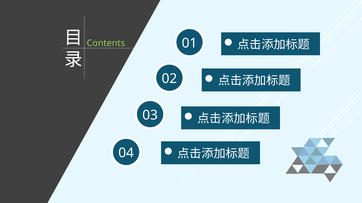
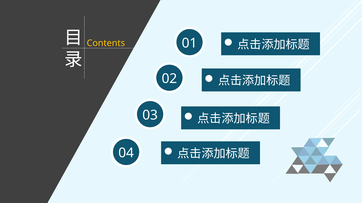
Contents colour: light green -> yellow (106, 43)
